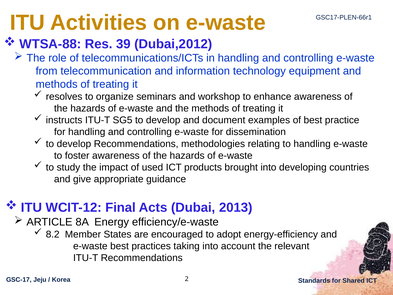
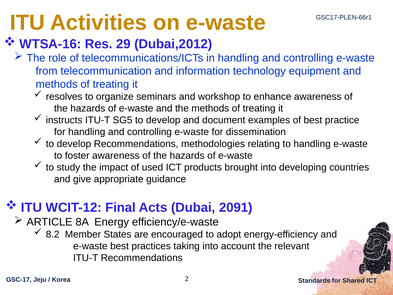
WTSA-88: WTSA-88 -> WTSA-16 (50, 44)
39: 39 -> 29 (123, 44)
2013: 2013 -> 2091 (236, 207)
